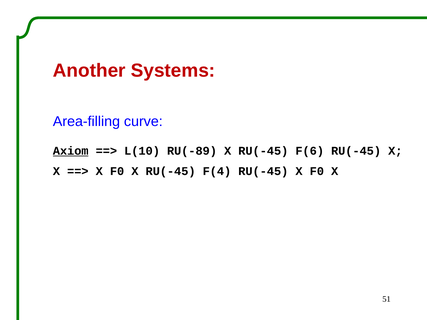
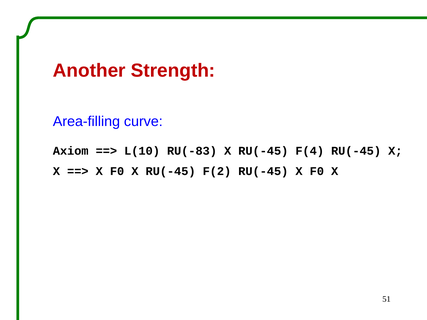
Systems: Systems -> Strength (173, 71)
Axiom underline: present -> none (71, 151)
RU(-89: RU(-89 -> RU(-83 (192, 151)
F(6: F(6 -> F(4 (310, 151)
F(4: F(4 -> F(2 (217, 171)
